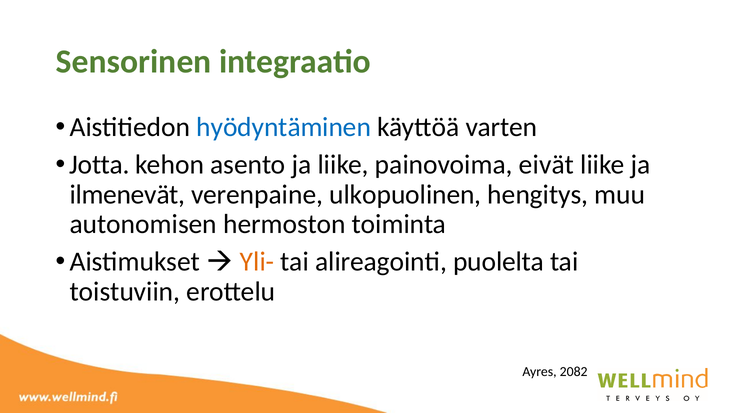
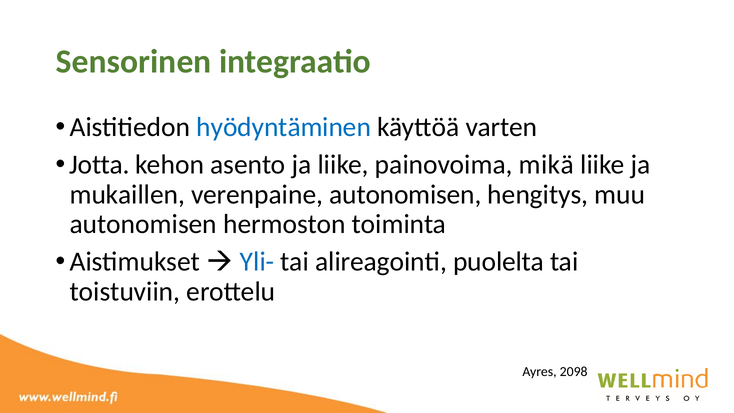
eivät: eivät -> mikä (546, 165)
ilmenevät: ilmenevät -> mukaillen (127, 194)
verenpaine ulkopuolinen: ulkopuolinen -> autonomisen (405, 194)
Yli- colour: orange -> blue (257, 262)
2082: 2082 -> 2098 (574, 372)
